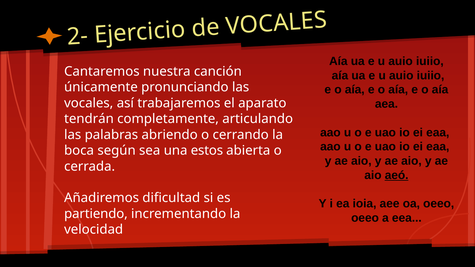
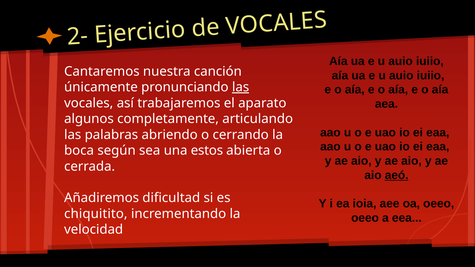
las underline: none -> present (241, 87)
tendrán: tendrán -> algunos (89, 119)
partiendo: partiendo -> chiquitito (96, 214)
